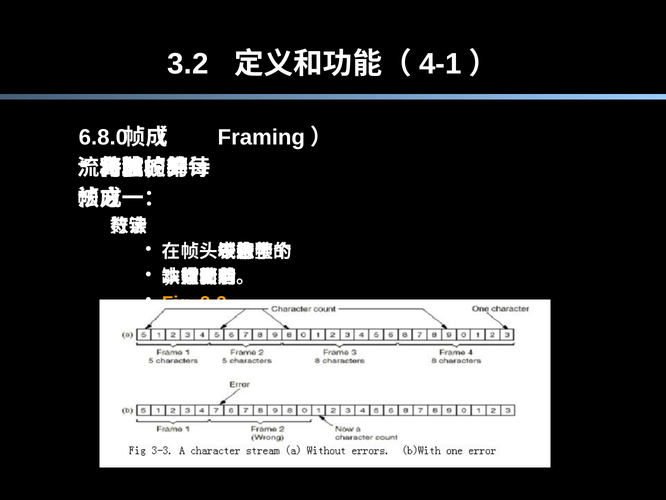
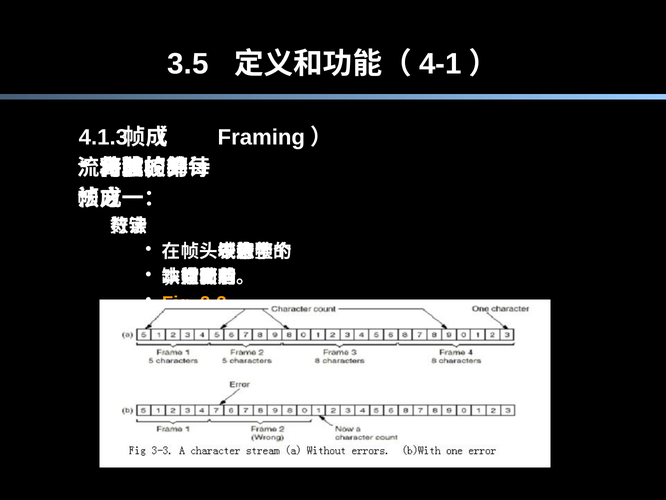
3.2: 3.2 -> 3.5 (188, 64)
6.8.0: 6.8.0 -> 4.1.3 (103, 137)
